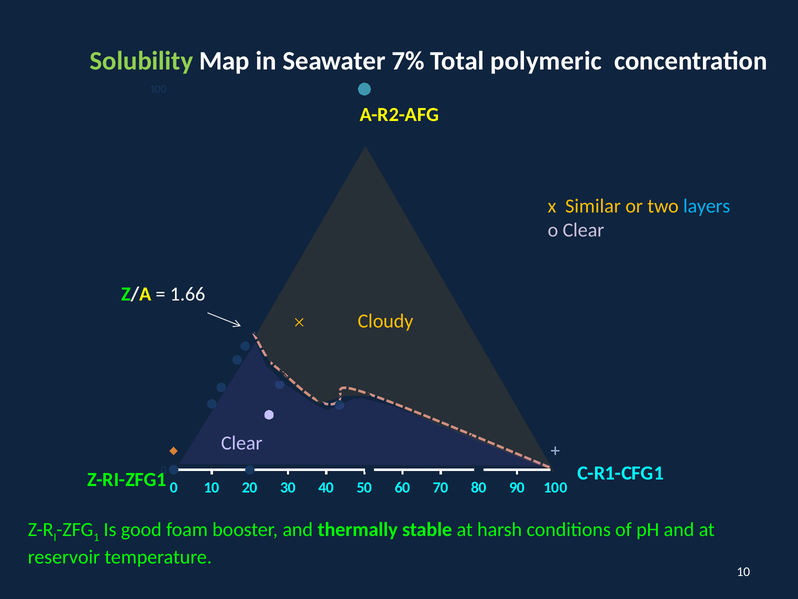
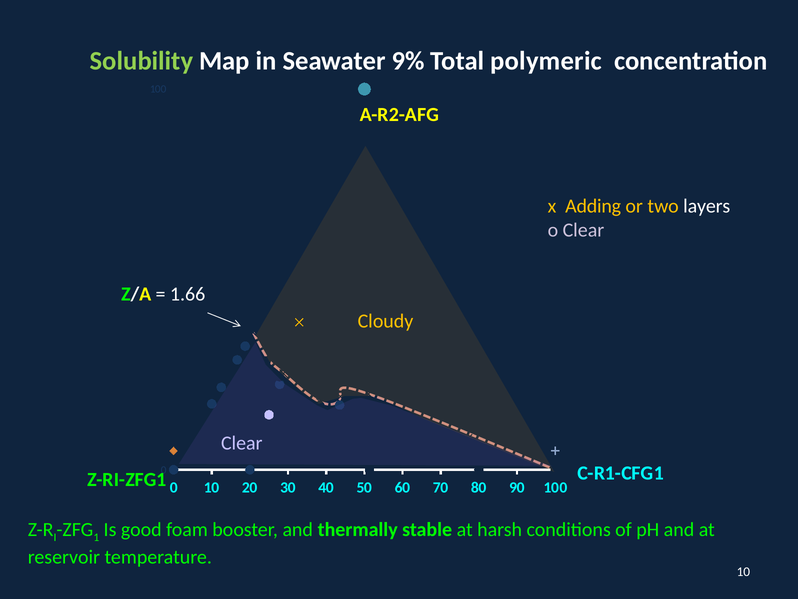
7%: 7% -> 9% (408, 61)
Similar: Similar -> Adding (593, 206)
layers colour: light blue -> white (707, 206)
